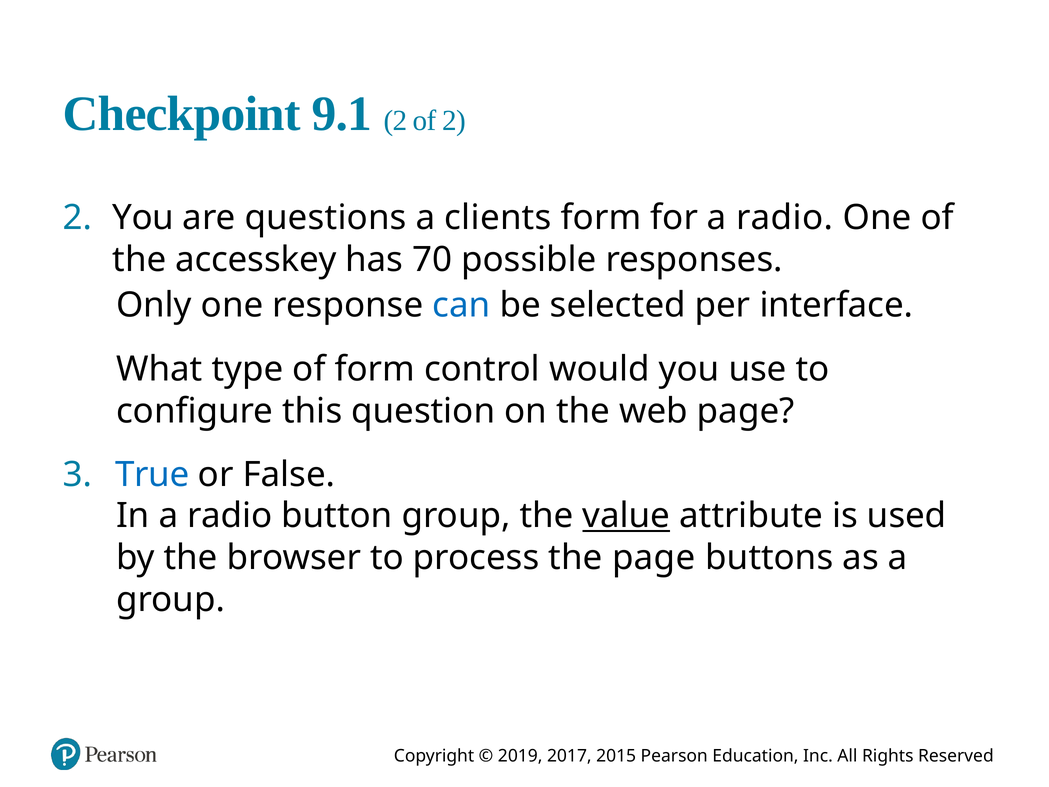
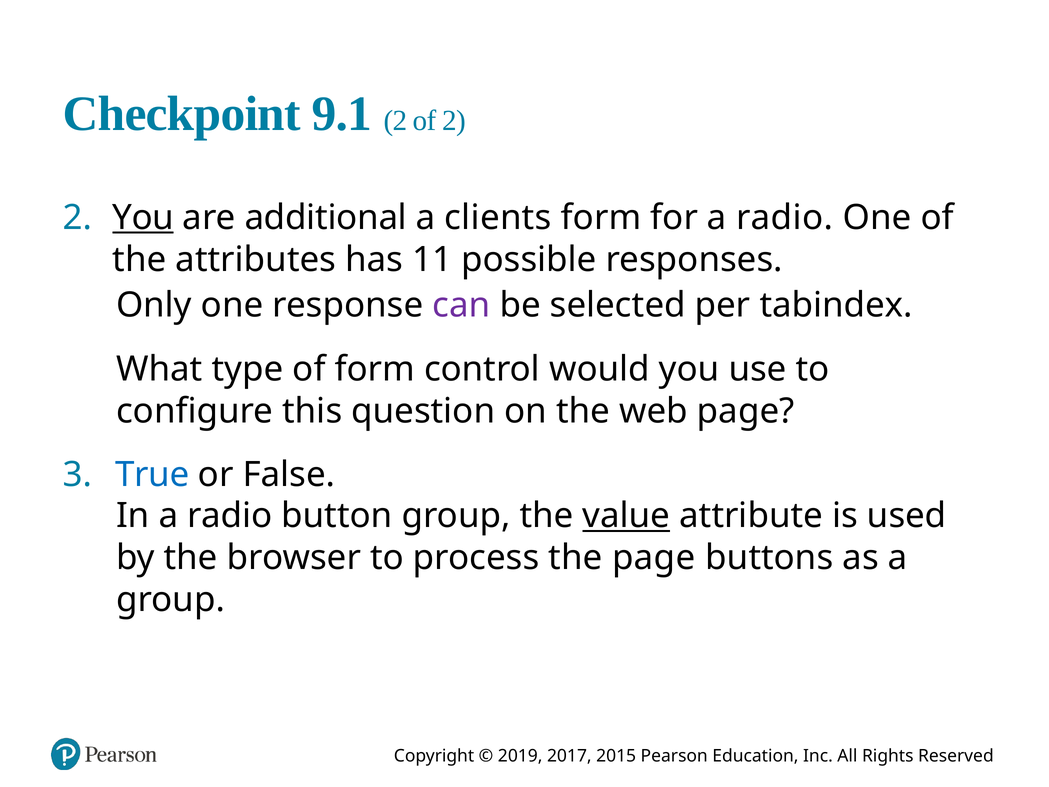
You underline: none -> present (143, 218)
questions: questions -> additional (326, 218)
accesskey: accesskey -> attributes (256, 259)
70: 70 -> 11 (432, 259)
can colour: blue -> purple (461, 305)
interface: interface -> tabindex (836, 305)
